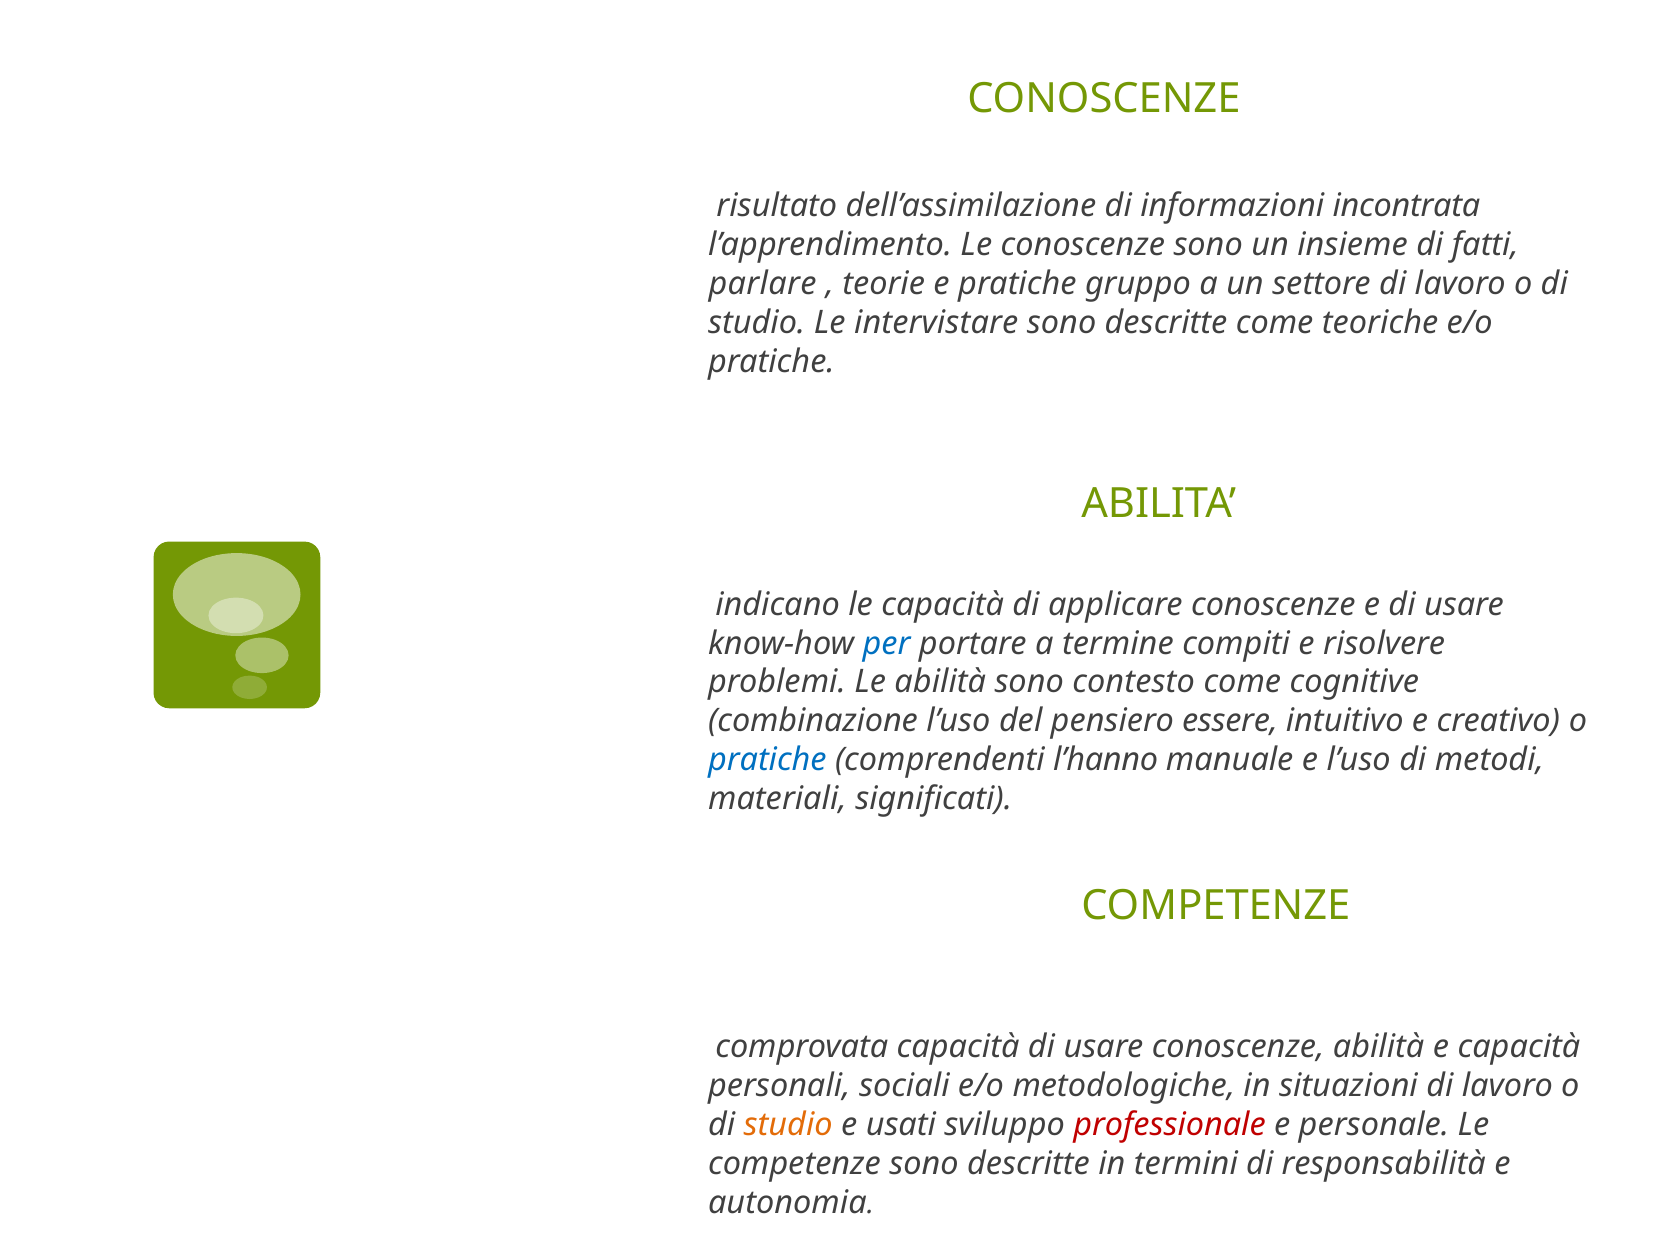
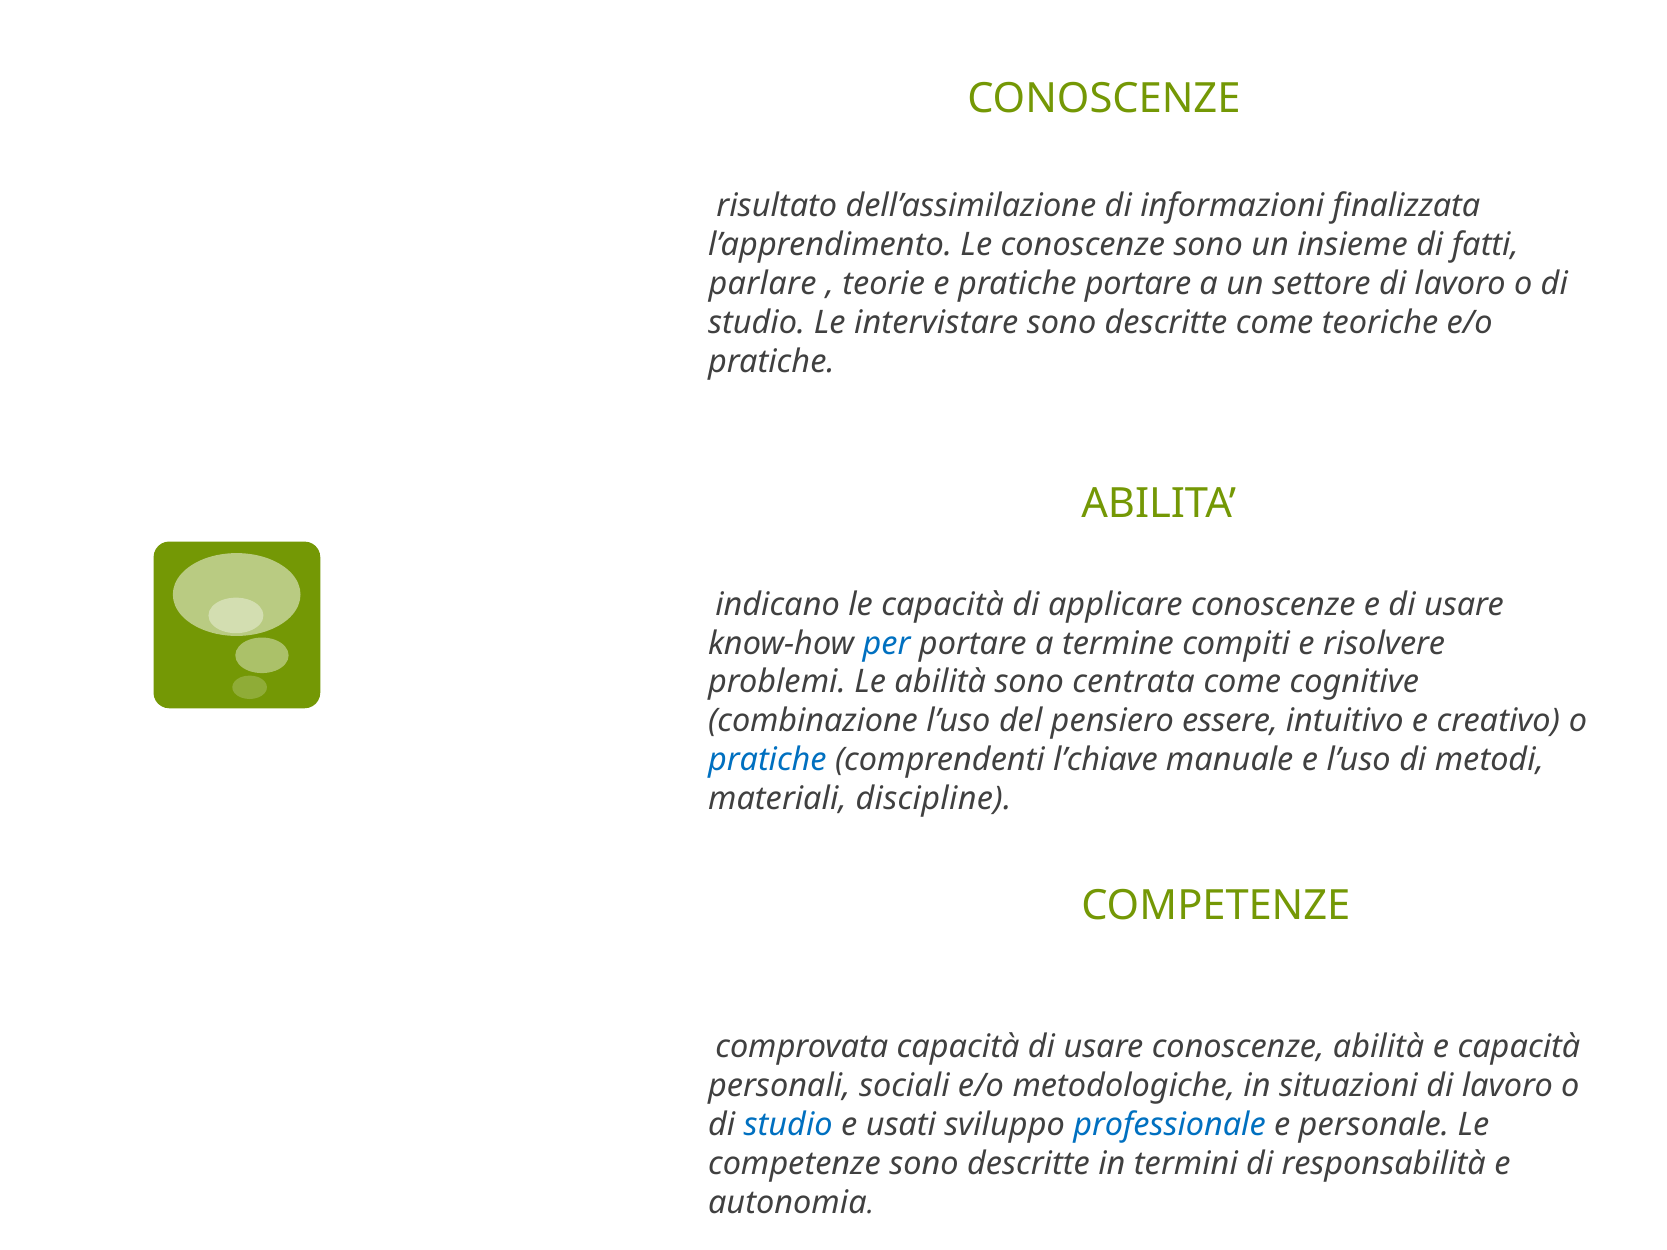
incontrata: incontrata -> finalizzata (1406, 206)
pratiche gruppo: gruppo -> portare (1138, 284)
contesto: contesto -> centrata (1134, 682)
l’hanno: l’hanno -> l’chiave (1105, 760)
significati: significati -> discipline (934, 799)
studio colour: orange -> blue (788, 1125)
professionale colour: red -> blue (1170, 1125)
